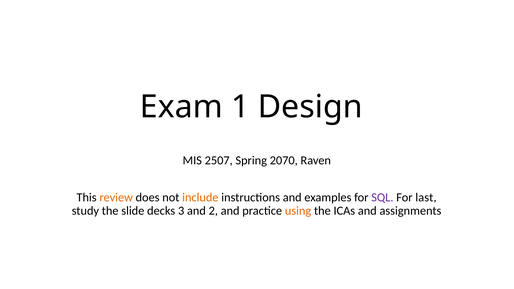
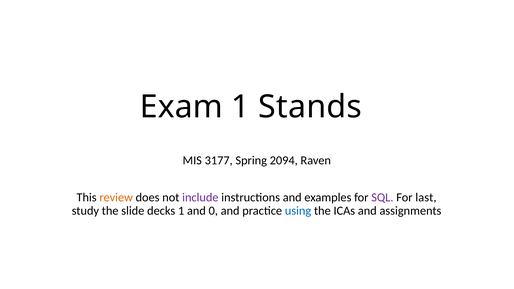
Design: Design -> Stands (310, 107)
2507: 2507 -> 3177 (219, 160)
2070: 2070 -> 2094 (284, 160)
include colour: orange -> purple (200, 198)
decks 3: 3 -> 1 (181, 211)
2: 2 -> 0 (213, 211)
using colour: orange -> blue (298, 211)
